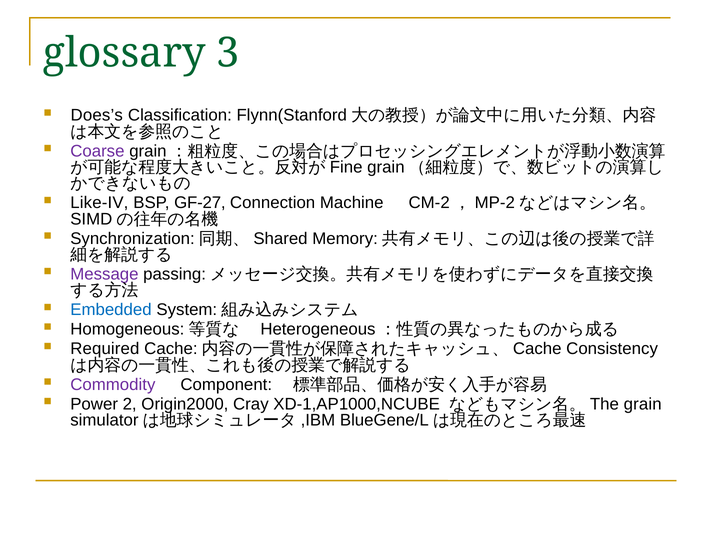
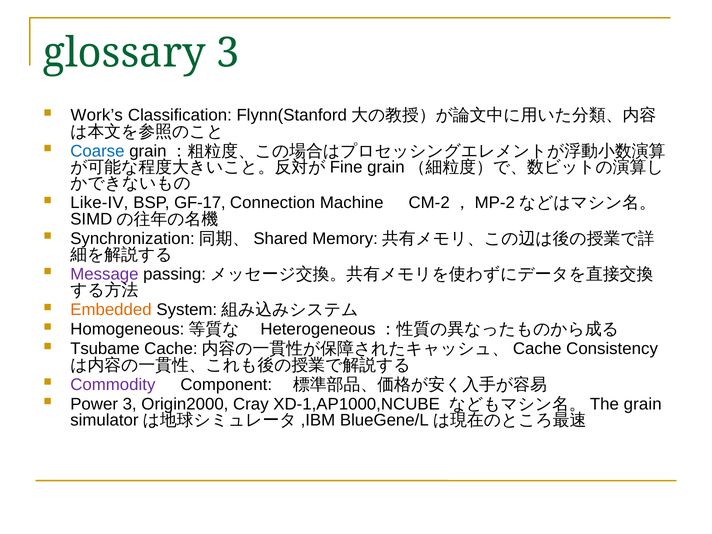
Does’s: Does’s -> Work’s (97, 115)
Coarse colour: purple -> blue (97, 151)
GF-27: GF-27 -> GF-17 (200, 203)
Embedded colour: blue -> orange (111, 310)
Required: Required -> Tsubame (105, 349)
Power 2: 2 -> 3 (130, 404)
